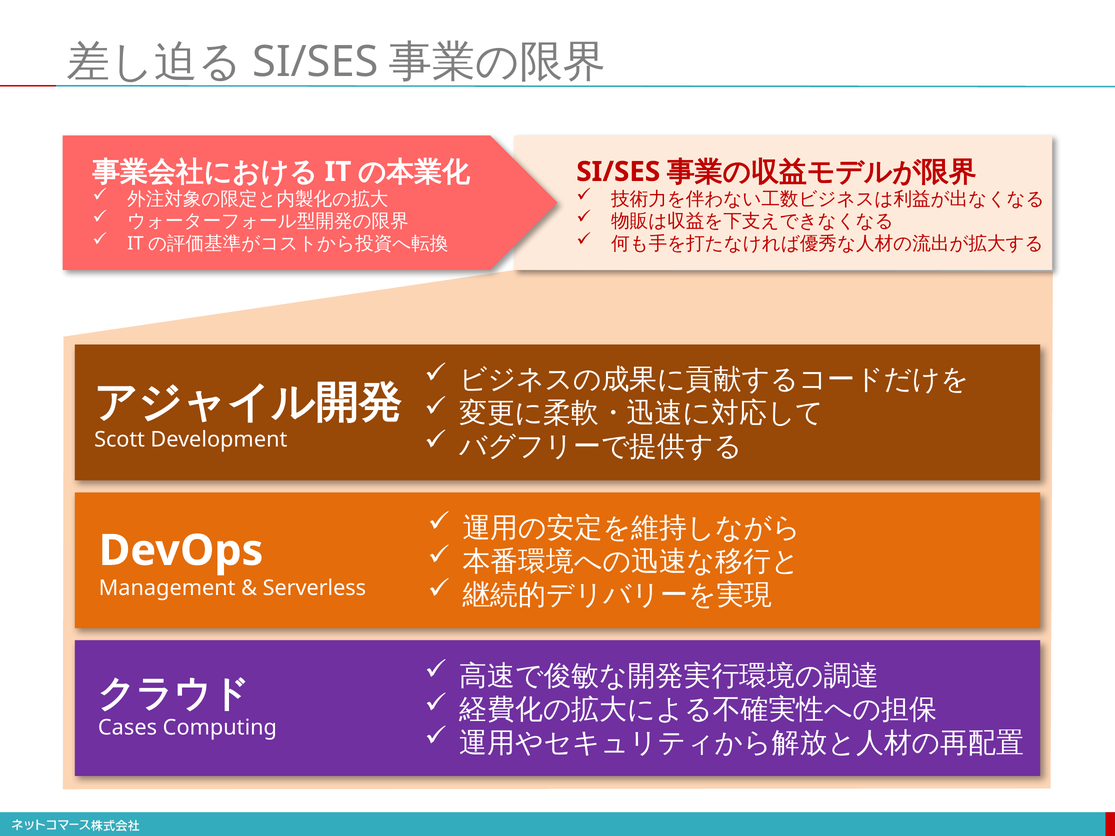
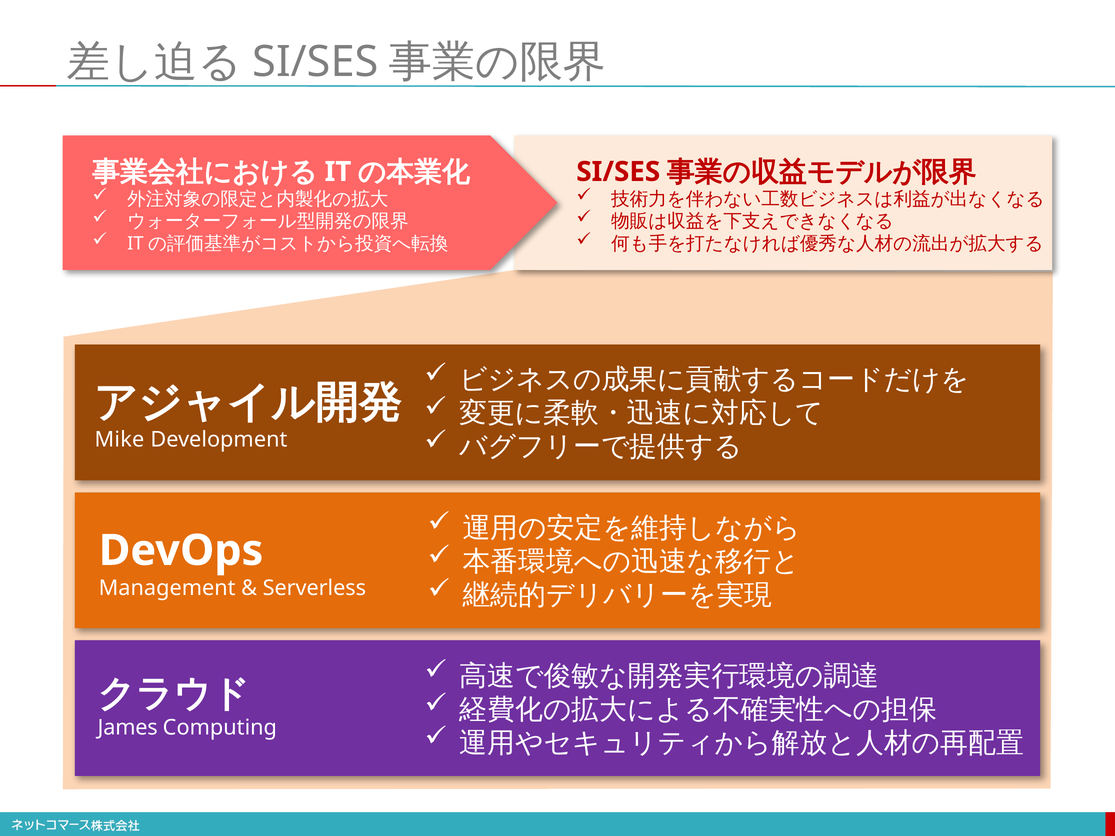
Scott: Scott -> Mike (119, 440)
Cases: Cases -> James (128, 728)
